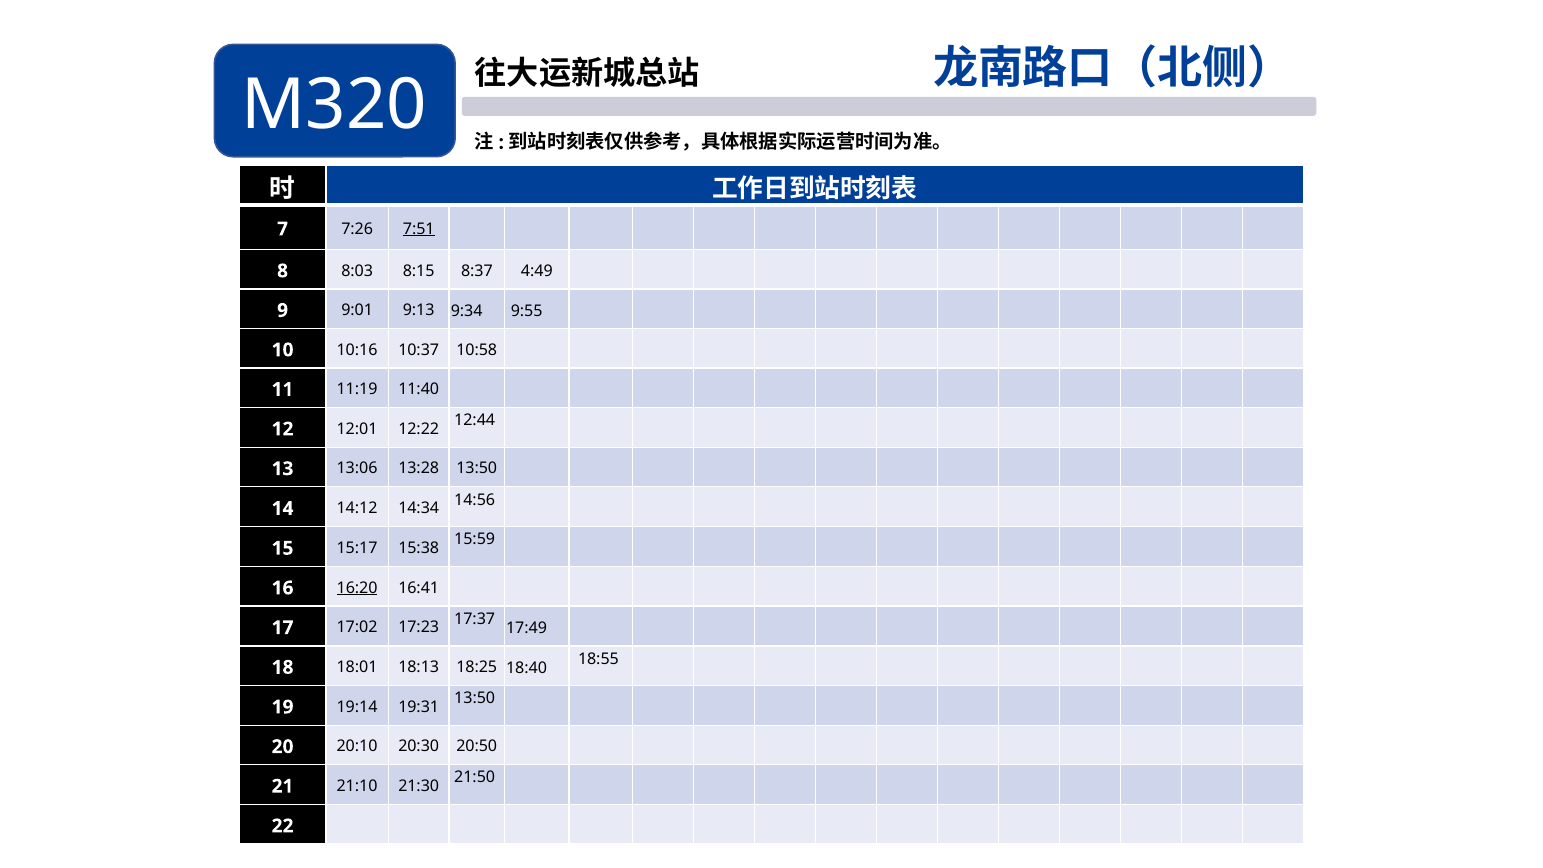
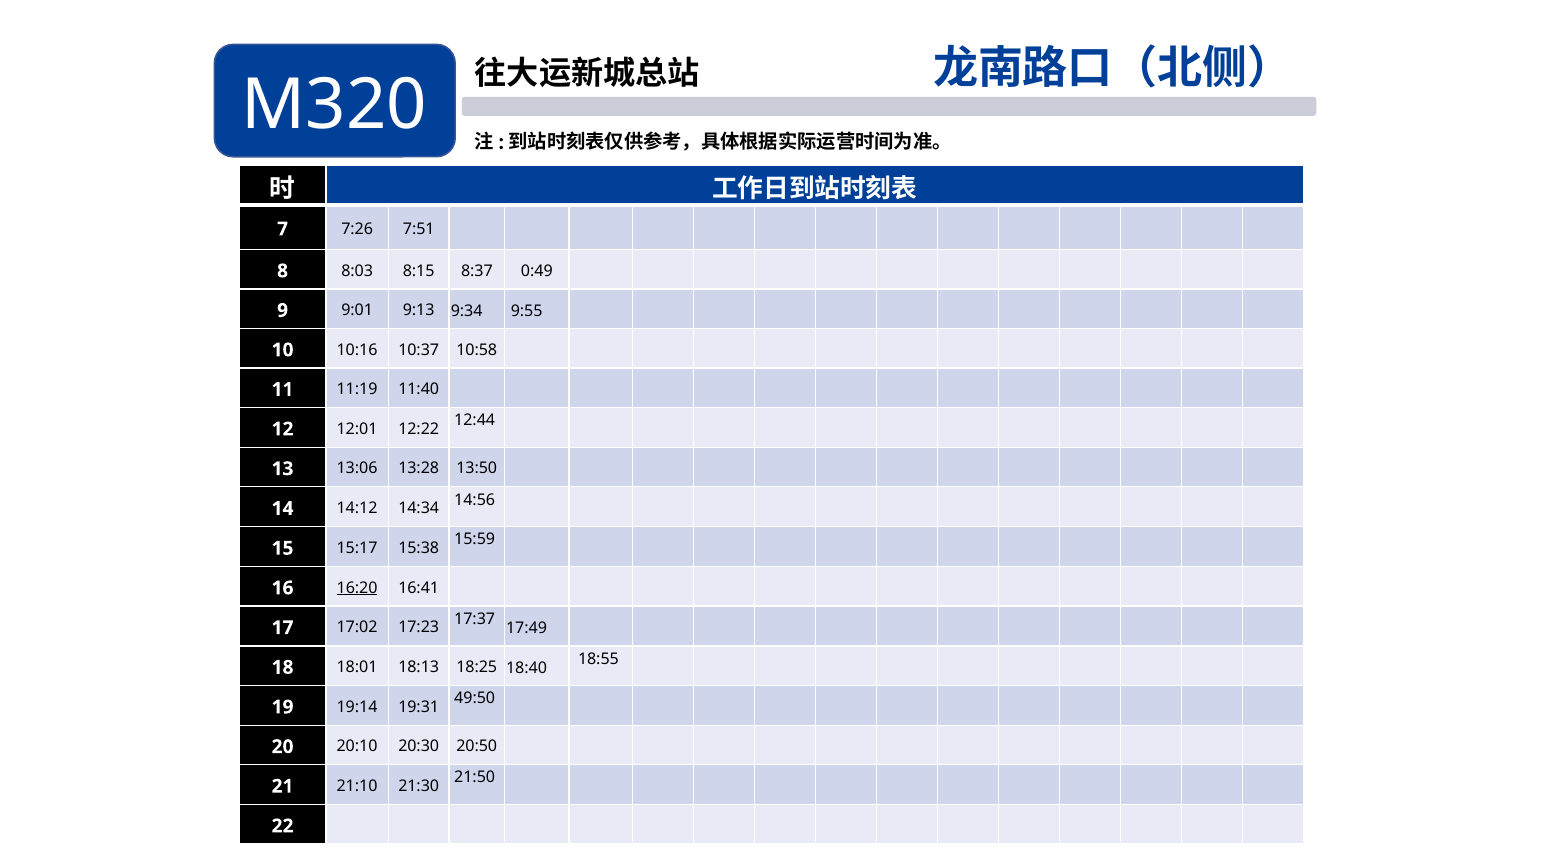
7:51 underline: present -> none (419, 229)
4:49: 4:49 -> 0:49 (537, 271)
13:50: 13:50 -> 49:50 (475, 698)
